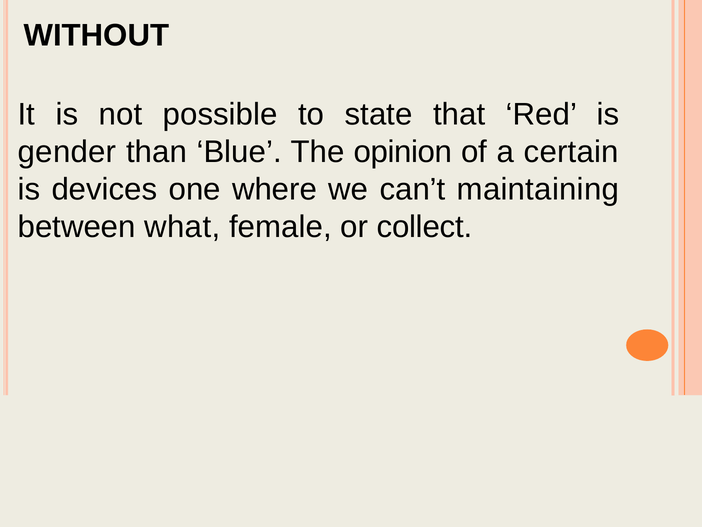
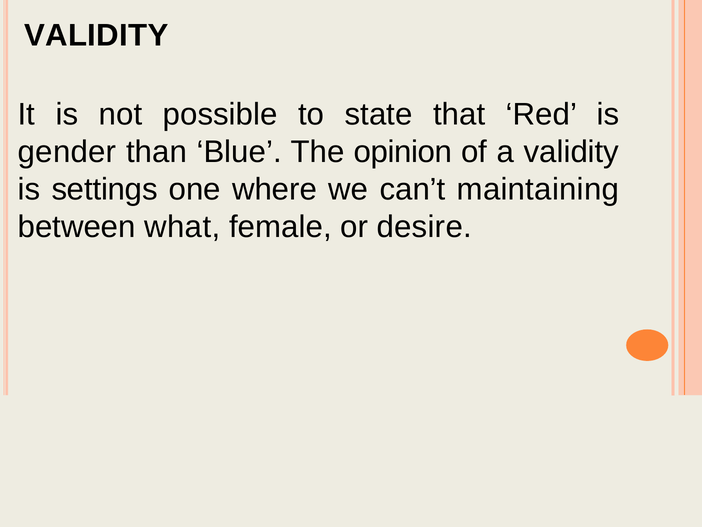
WITHOUT: WITHOUT -> VALIDITY (96, 35)
a certain: certain -> validity (571, 152)
devices: devices -> settings (105, 189)
collect: collect -> desire (424, 227)
